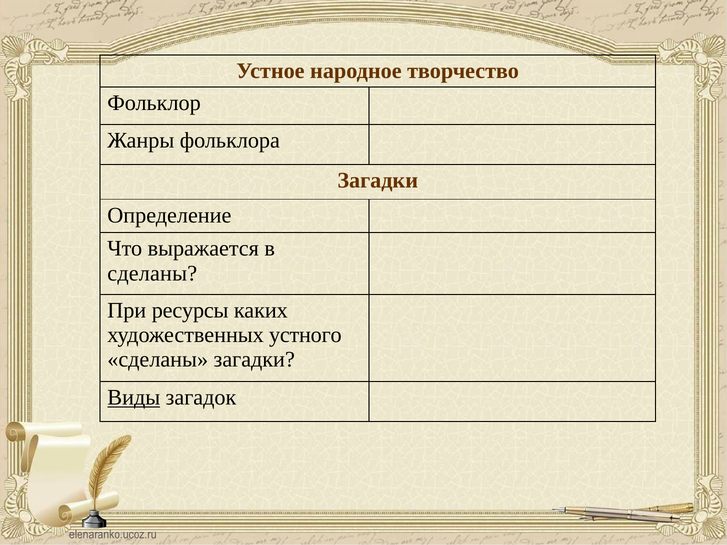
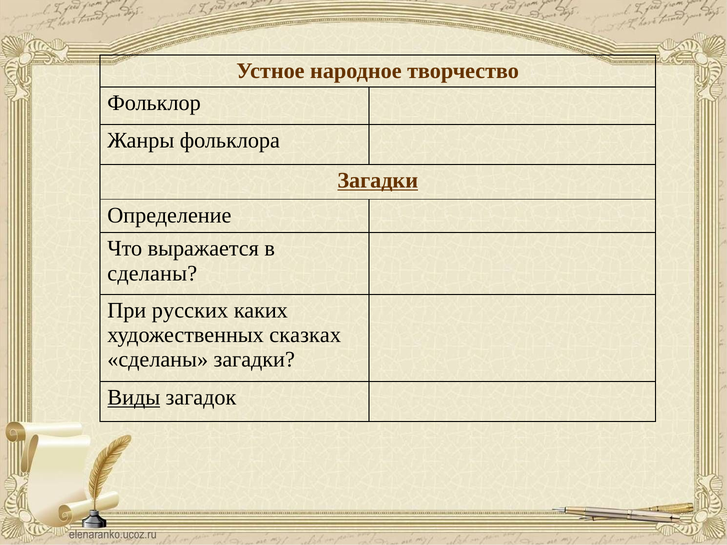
Загадки underline: none -> present (378, 181)
ресурсы: ресурсы -> русских (190, 311)
устного: устного -> сказках (305, 335)
